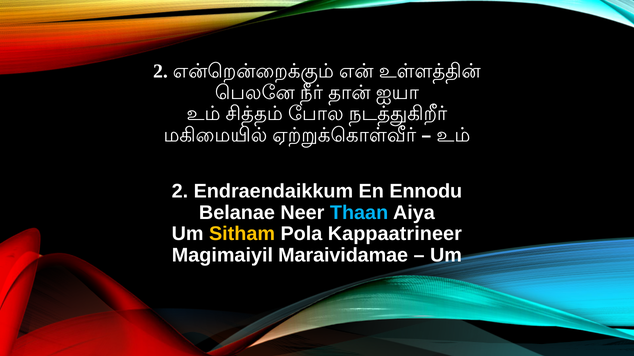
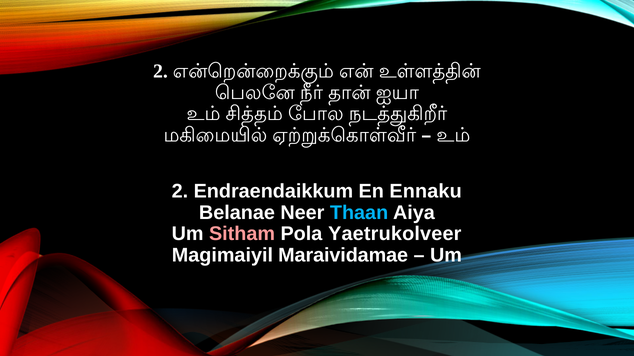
Ennodu: Ennodu -> Ennaku (426, 192)
Sitham colour: yellow -> pink (242, 234)
Kappaatrineer: Kappaatrineer -> Yaetrukolveer (395, 234)
